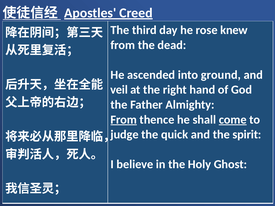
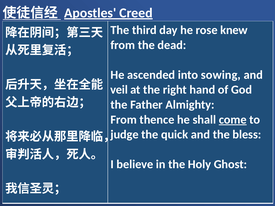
ground: ground -> sowing (221, 75)
From underline: present -> none (124, 120)
spirit: spirit -> bless (247, 135)
